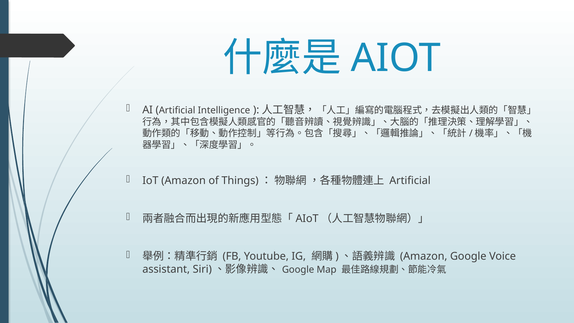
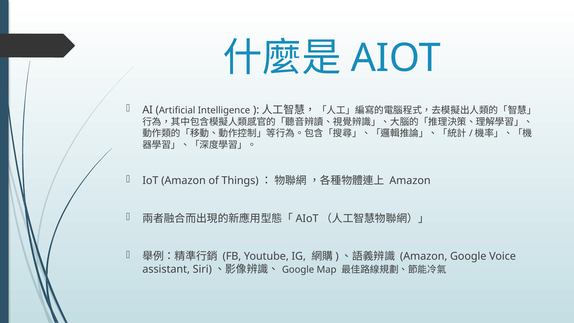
Artificial: Artificial -> Amazon (410, 181)
